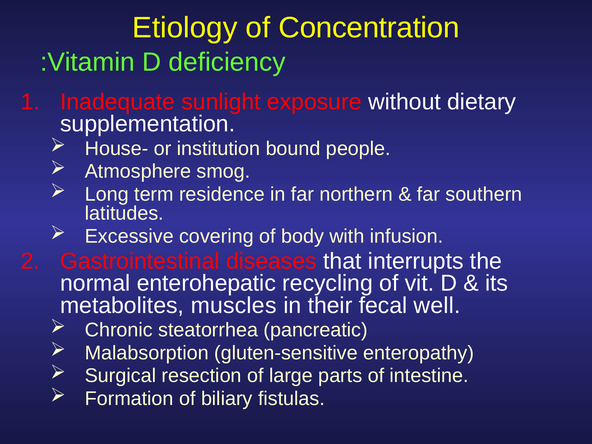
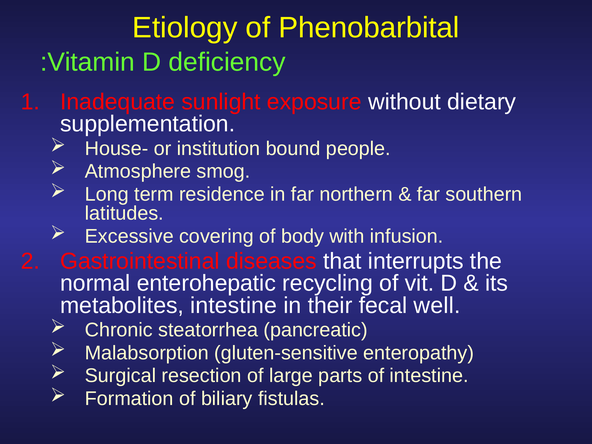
Concentration: Concentration -> Phenobarbital (369, 28)
metabolites muscles: muscles -> intestine (234, 305)
